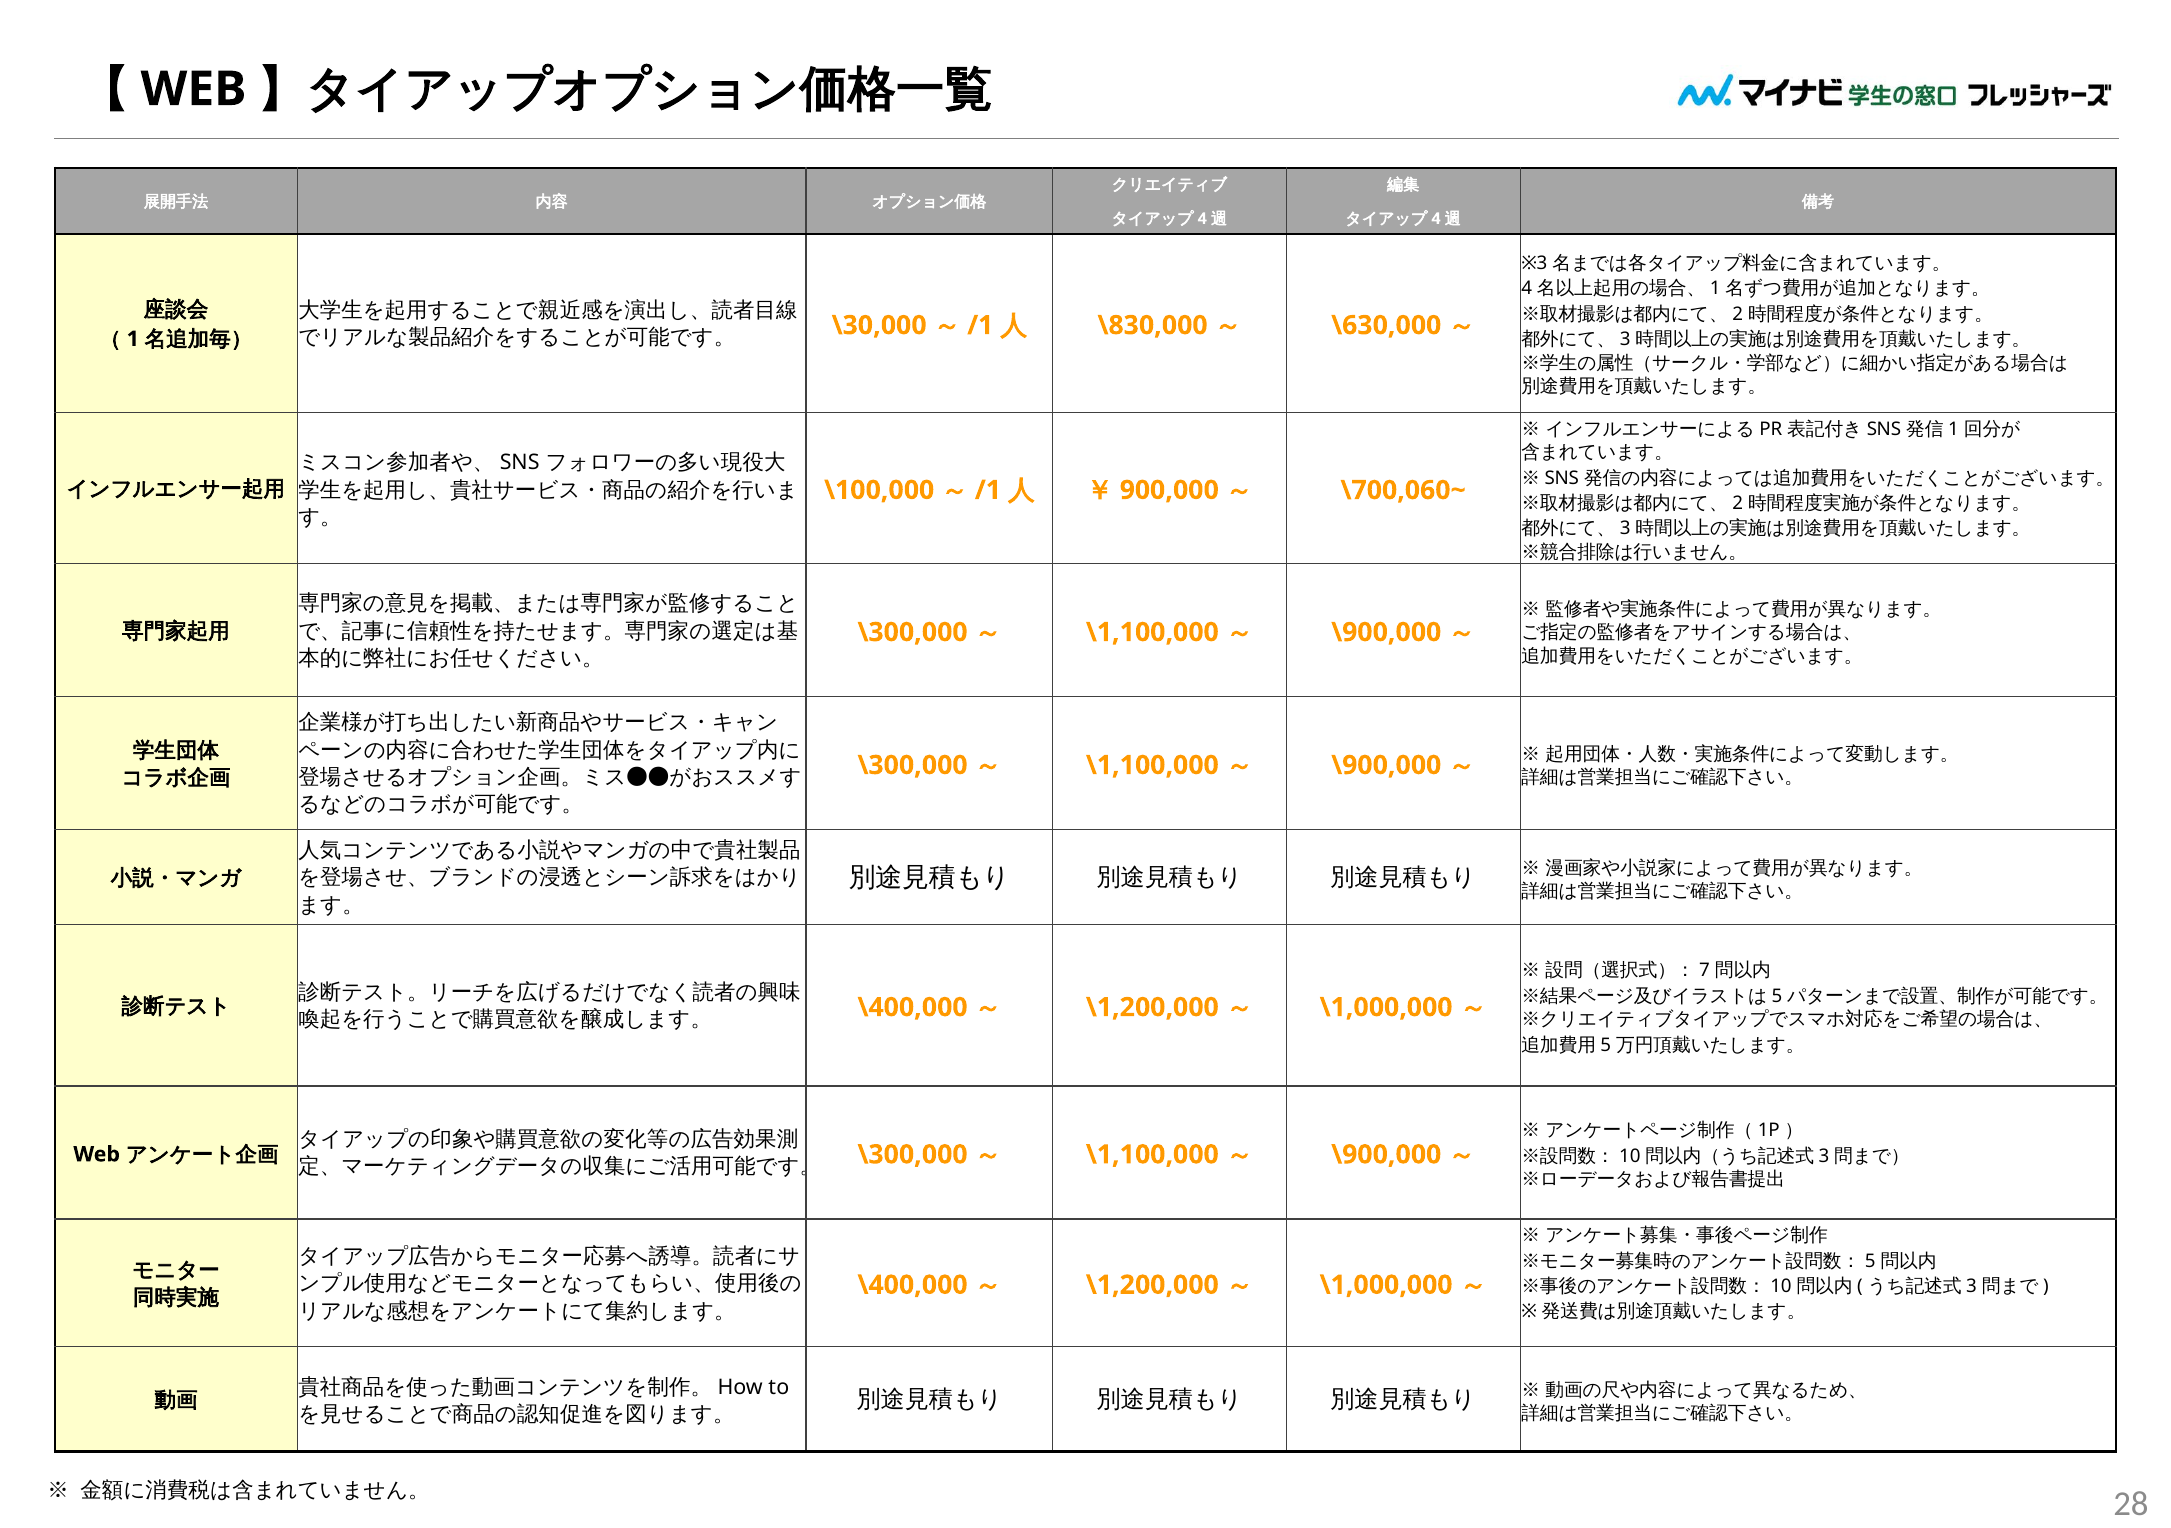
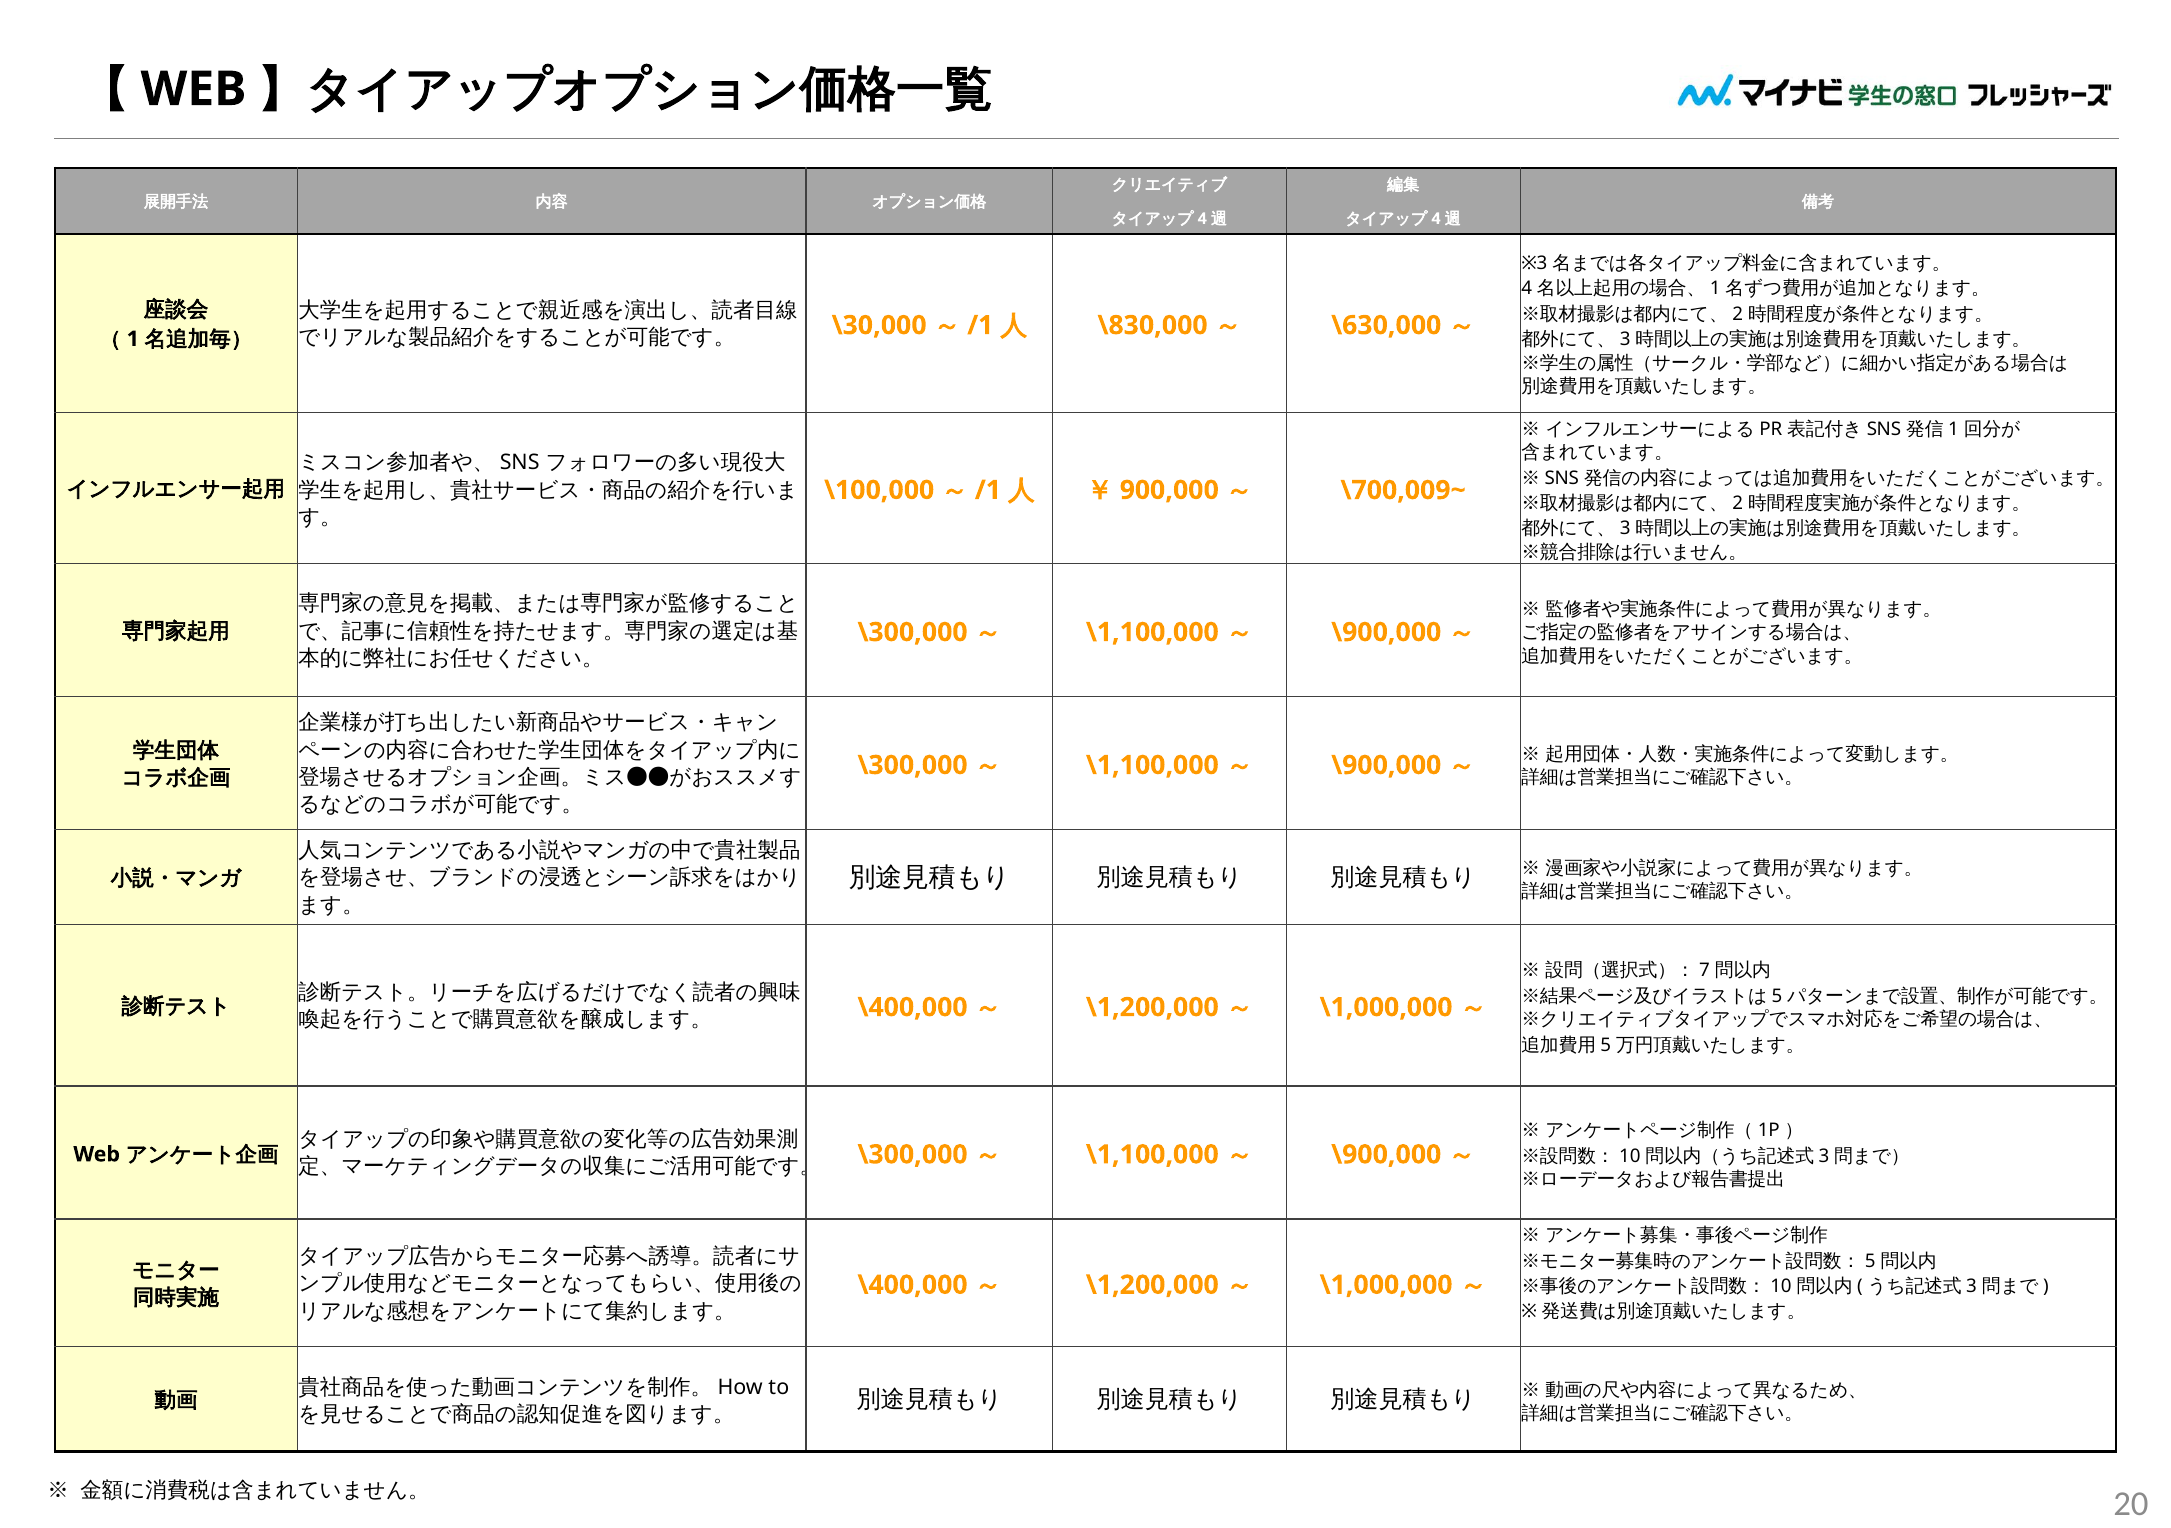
\700,060~: \700,060~ -> \700,009~ (1403, 490)
28: 28 -> 20 (2131, 1504)
